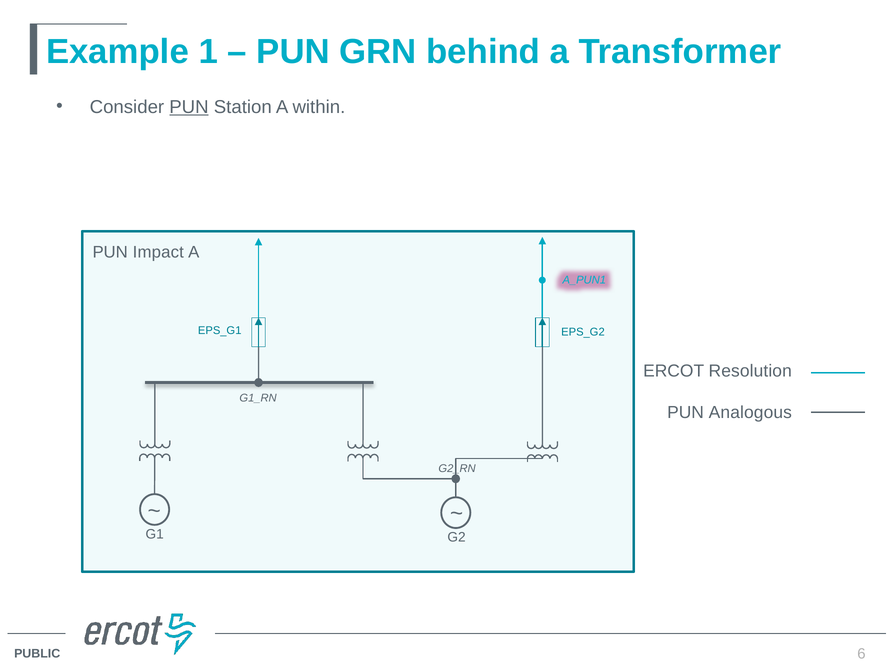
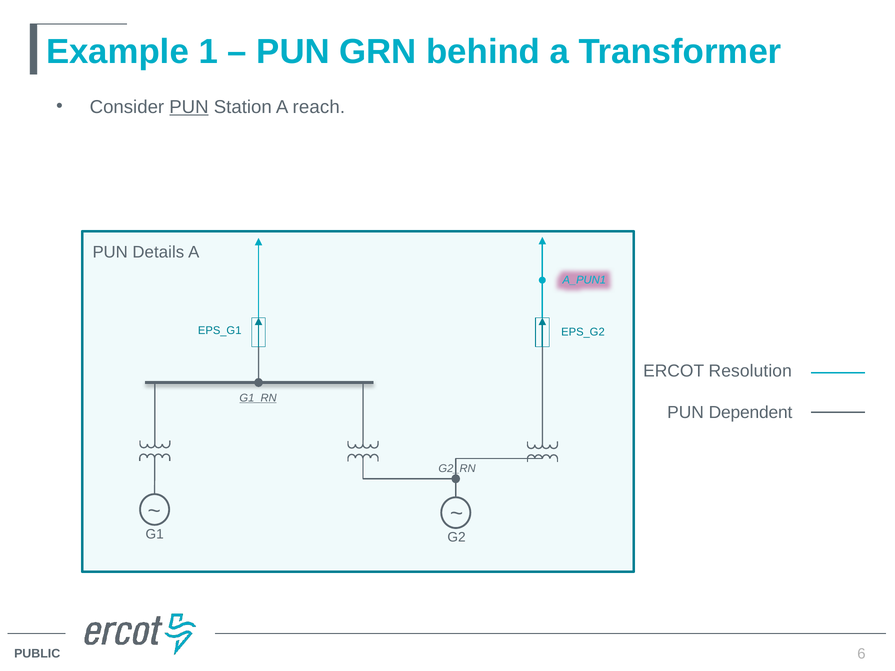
within: within -> reach (319, 107)
Impact: Impact -> Details (158, 252)
G1_RN underline: none -> present (258, 398)
Analogous: Analogous -> Dependent (750, 413)
